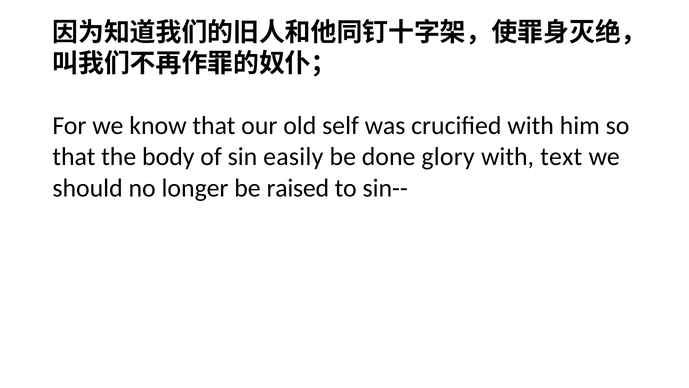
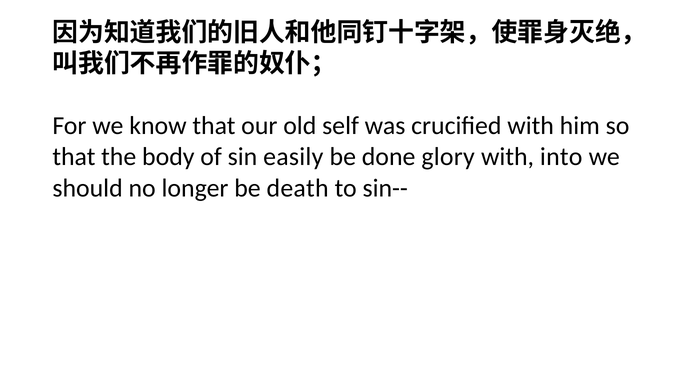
text: text -> into (561, 157)
raised: raised -> death (298, 188)
